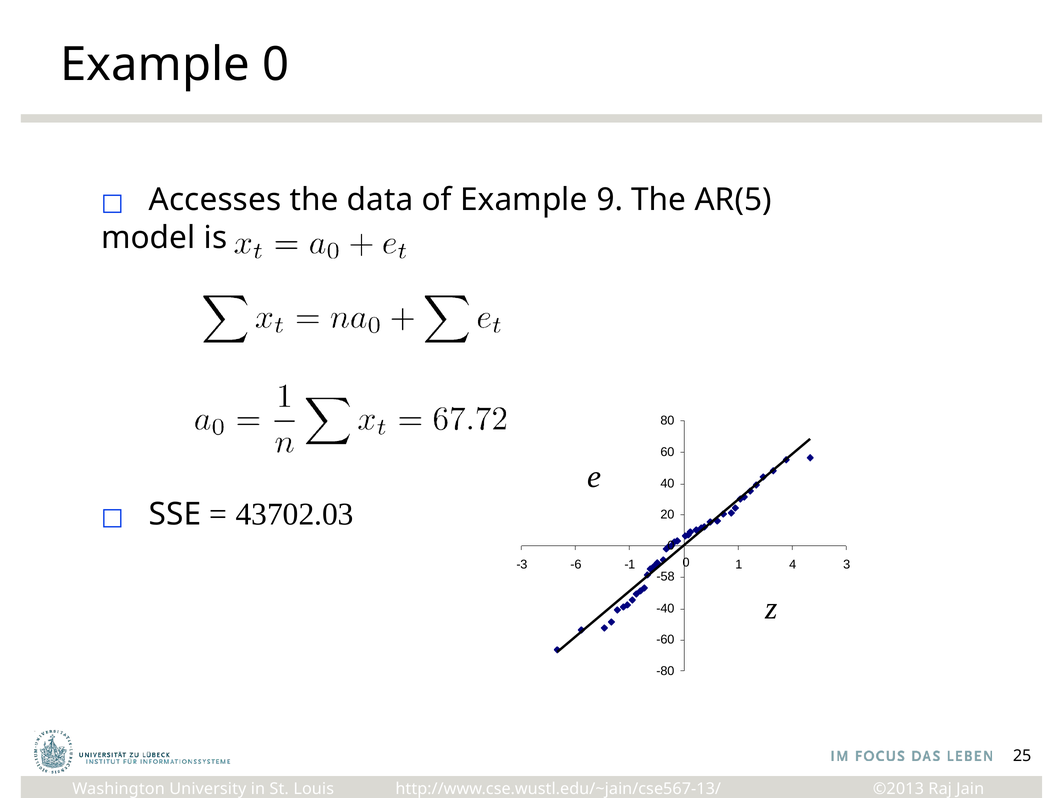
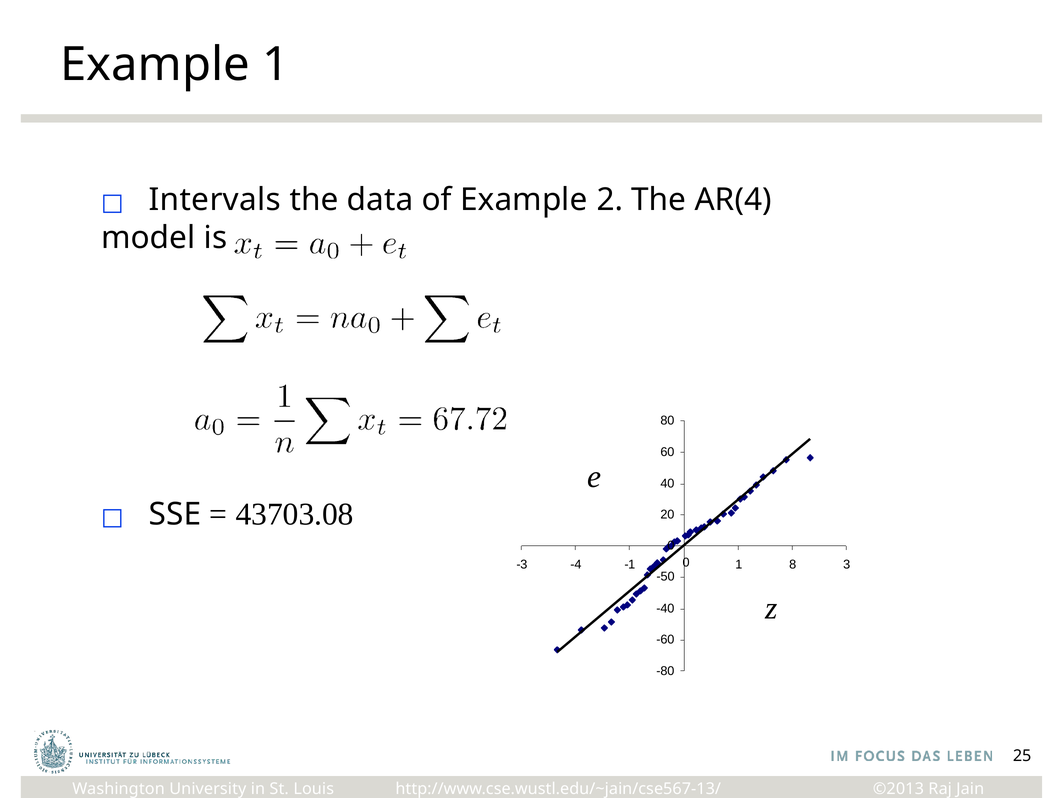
Example 0: 0 -> 1 (276, 64)
Accesses: Accesses -> Intervals (215, 200)
9: 9 -> 2 (610, 200)
AR(5: AR(5 -> AR(4 (733, 200)
43702.03: 43702.03 -> 43703.08 (295, 514)
-6: -6 -> -4 (576, 564)
4: 4 -> 8 (793, 564)
-58: -58 -> -50 (665, 576)
